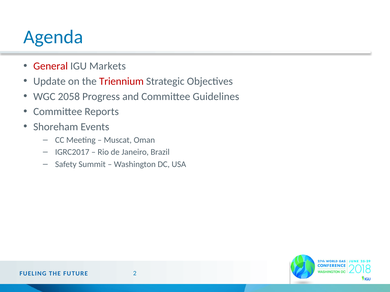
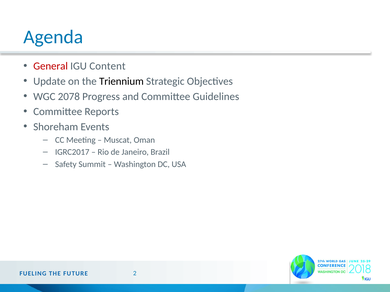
Markets: Markets -> Content (108, 66)
Triennium colour: red -> black (121, 81)
2058: 2058 -> 2078 (69, 97)
